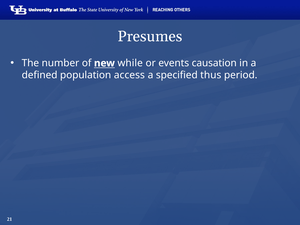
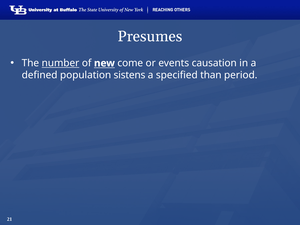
number underline: none -> present (60, 63)
while: while -> come (130, 63)
access: access -> sistens (129, 75)
thus: thus -> than (211, 75)
